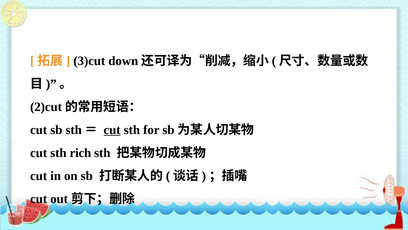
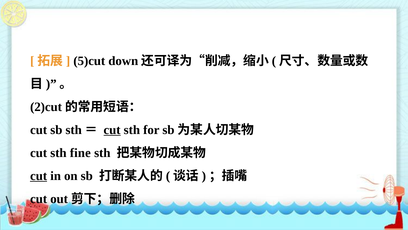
3)cut: 3)cut -> 5)cut (89, 61)
rich: rich -> fine (80, 153)
cut underline: none -> present (39, 175)
